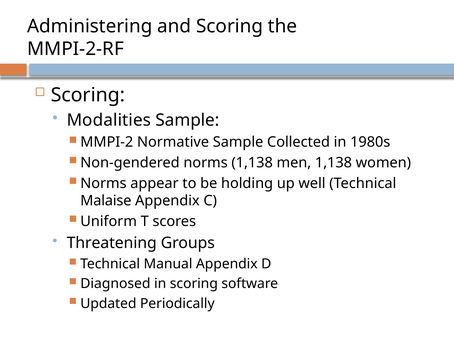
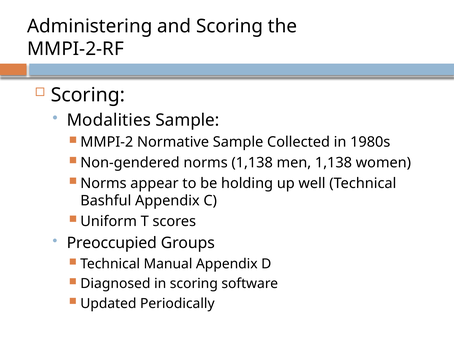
Malaise: Malaise -> Bashful (106, 200)
Threatening: Threatening -> Preoccupied (112, 243)
